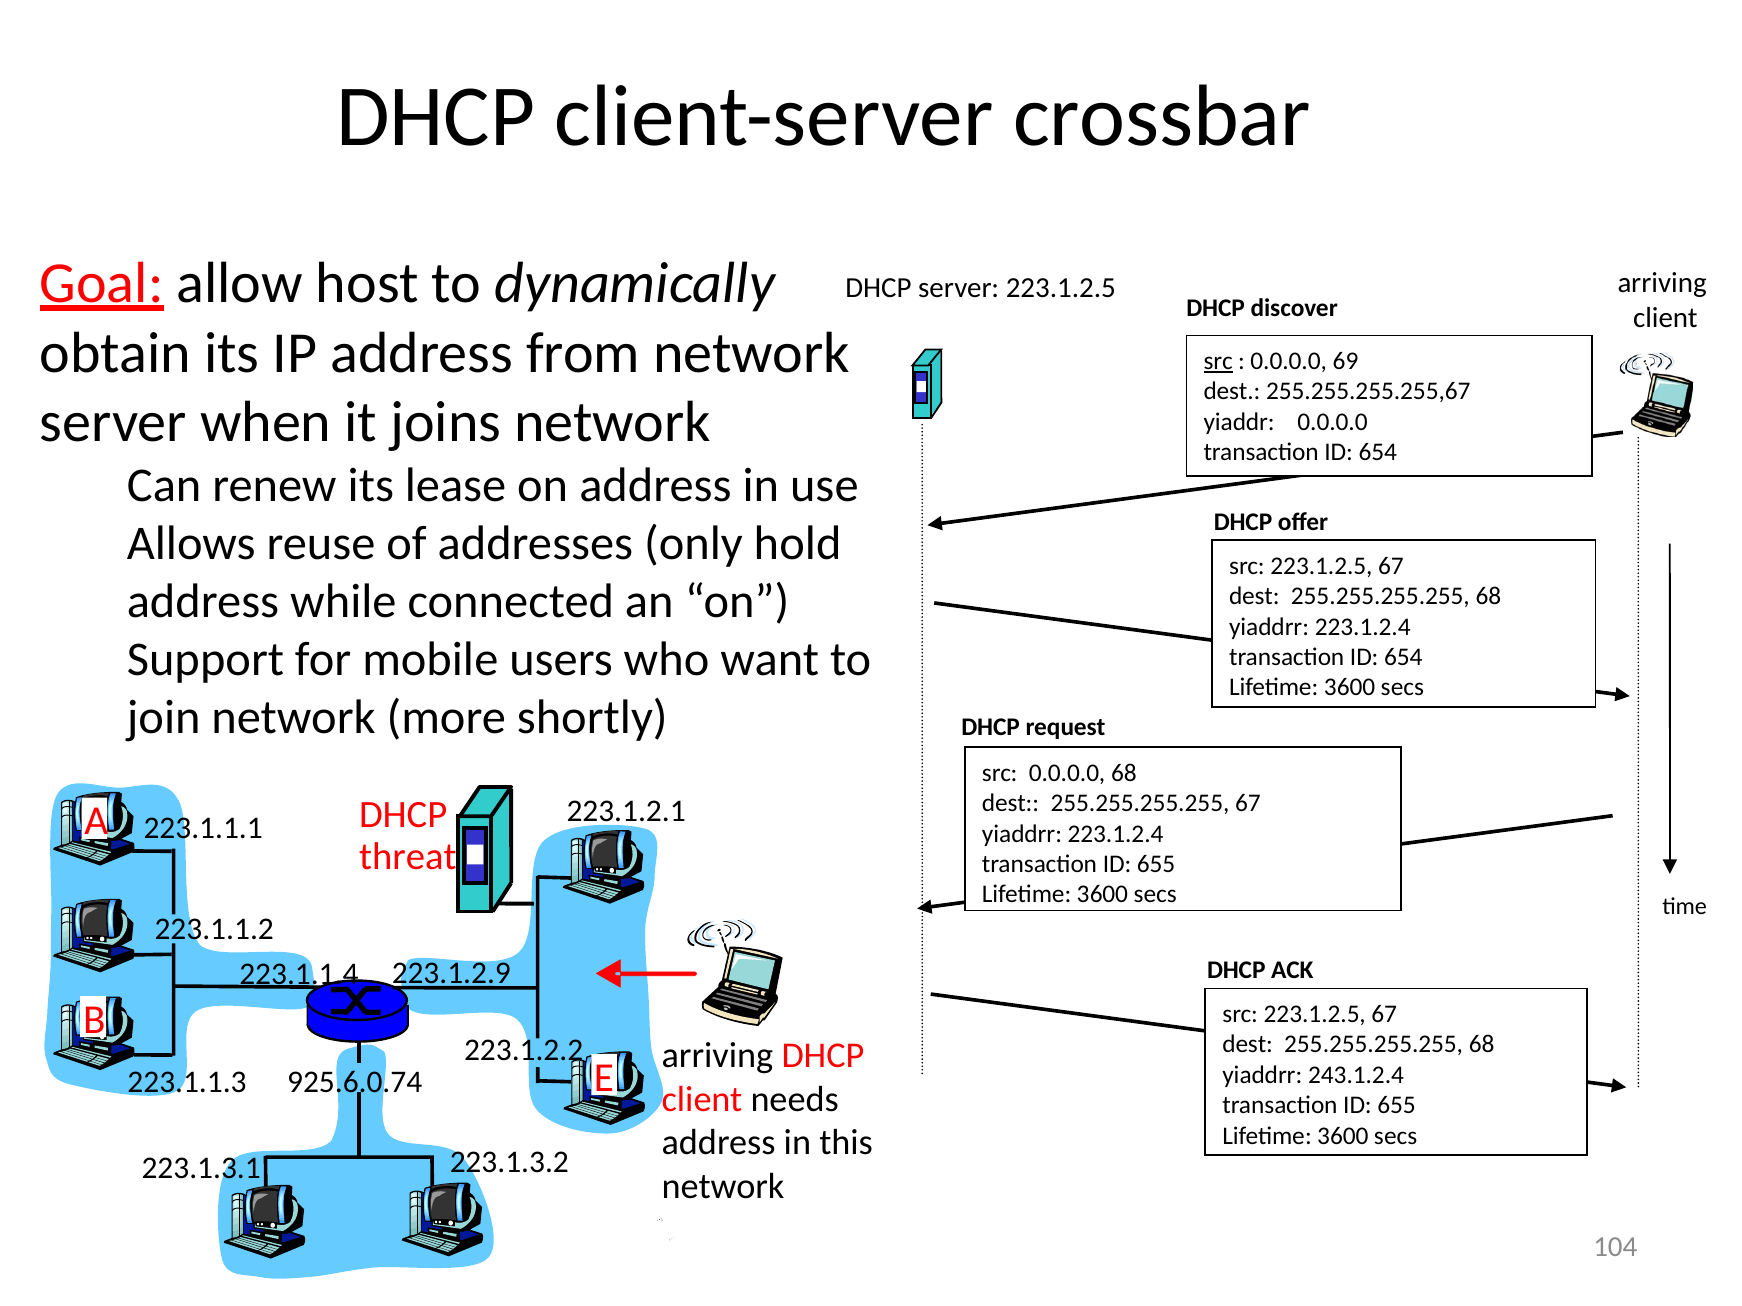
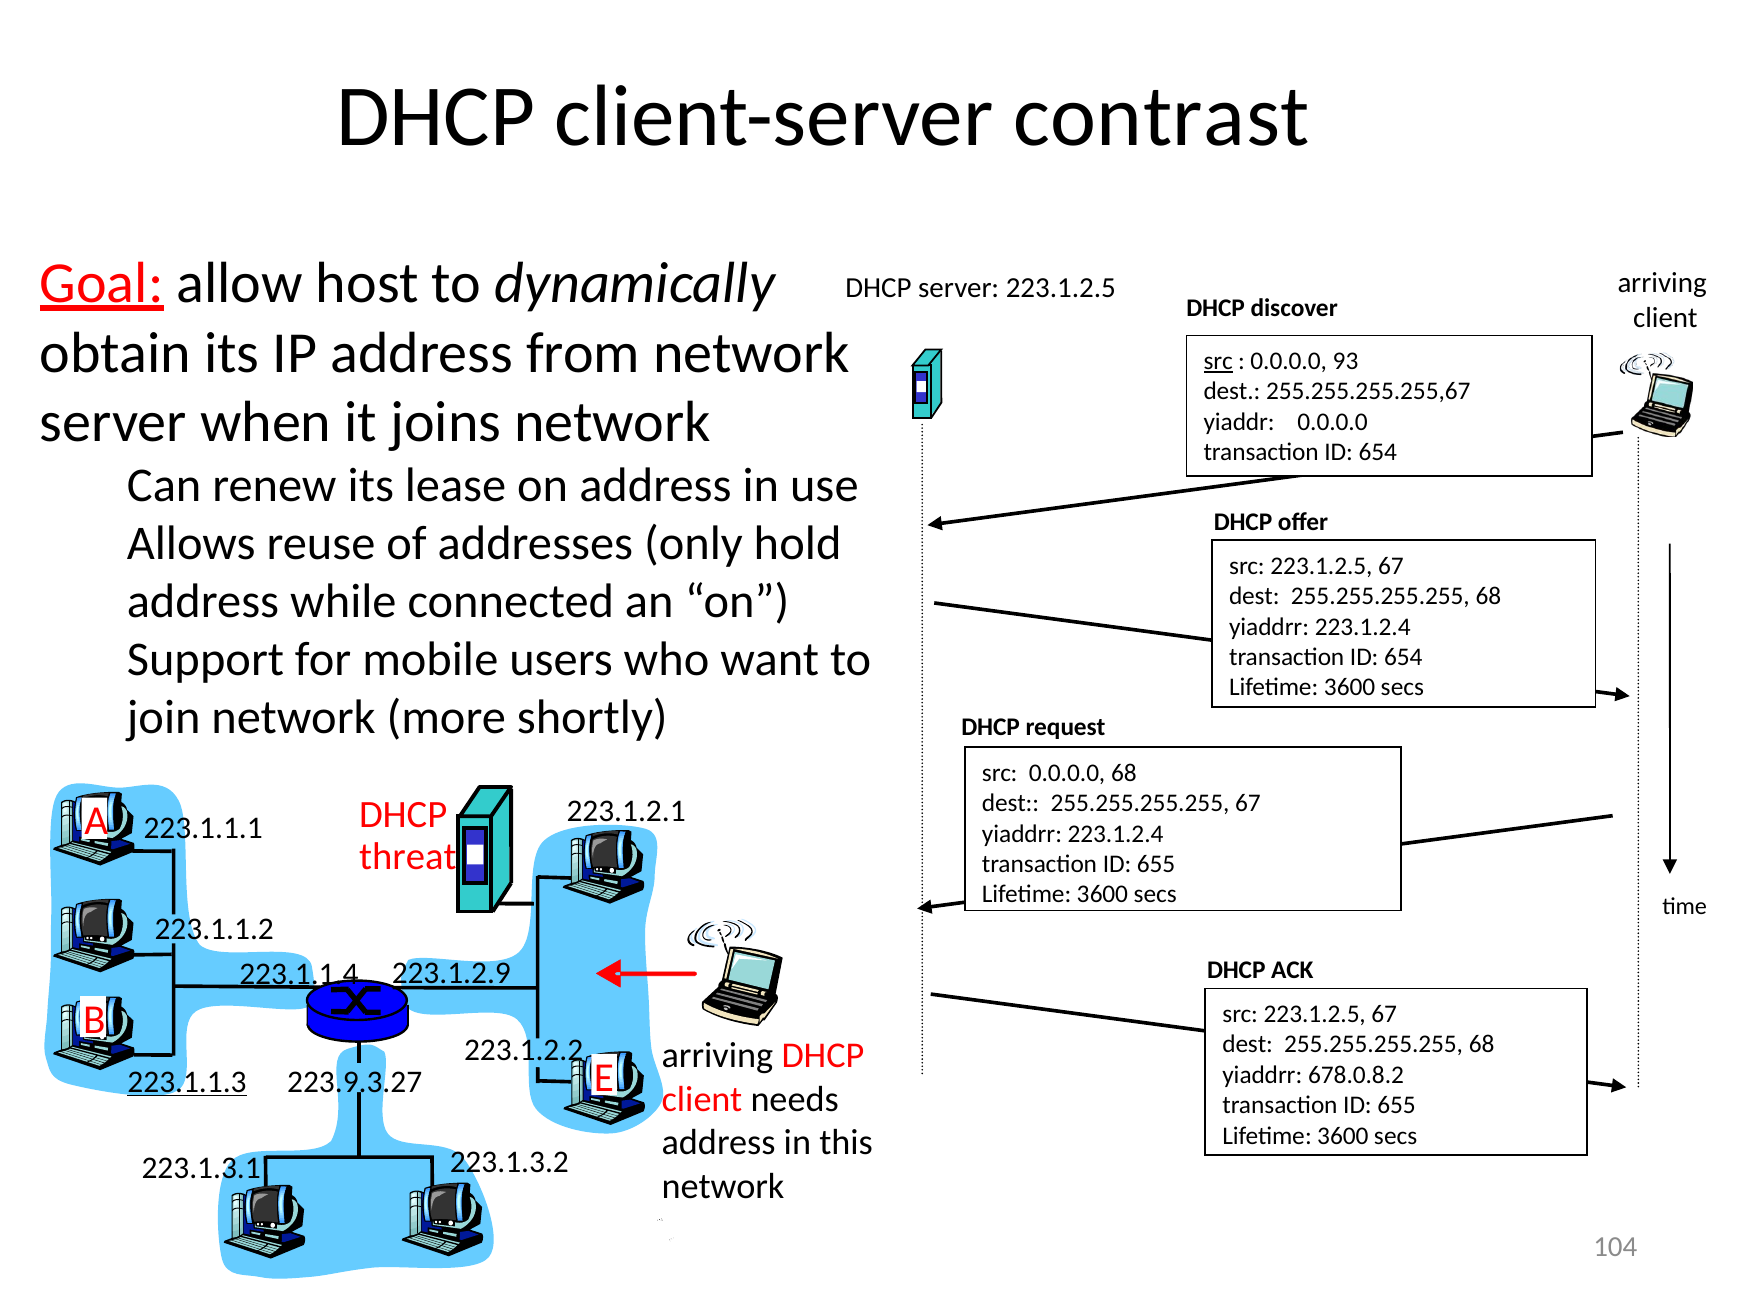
crossbar: crossbar -> contrast (1162, 116)
69: 69 -> 93 (1346, 361)
243.1.2.4: 243.1.2.4 -> 678.0.8.2 (1356, 1075)
223.1.1.3 underline: none -> present (187, 1082)
925.6.0.74: 925.6.0.74 -> 223.9.3.27 (355, 1083)
